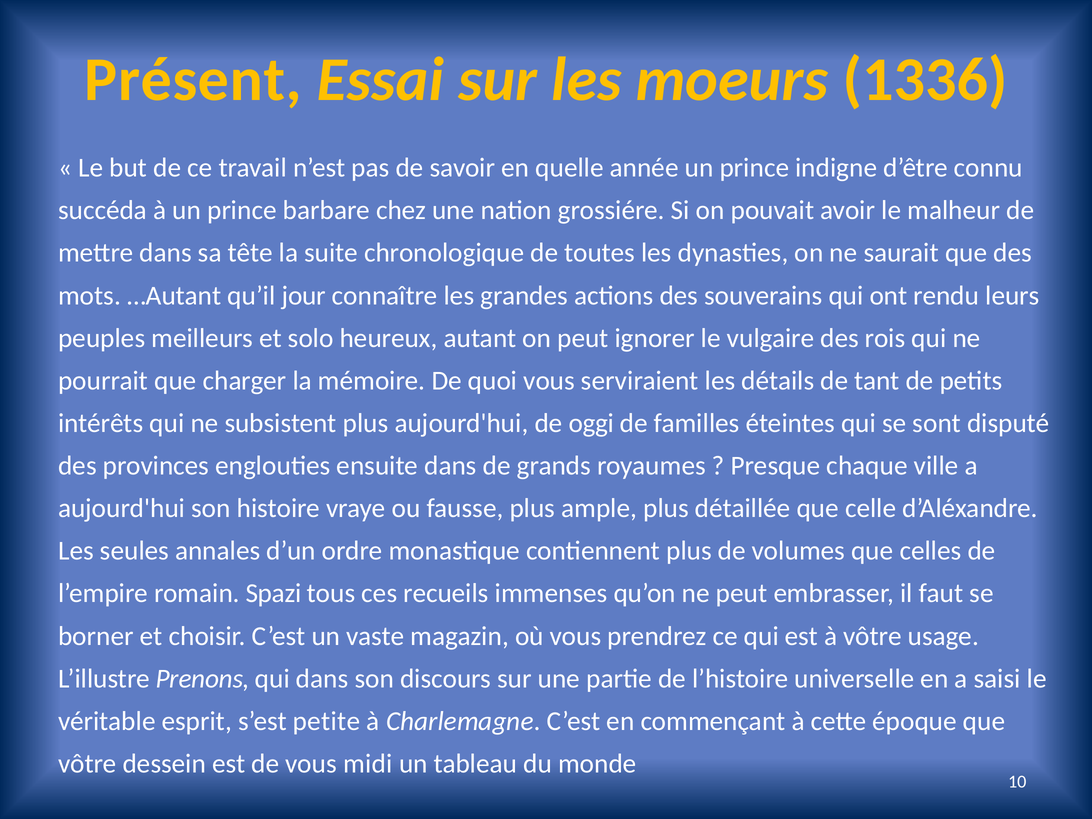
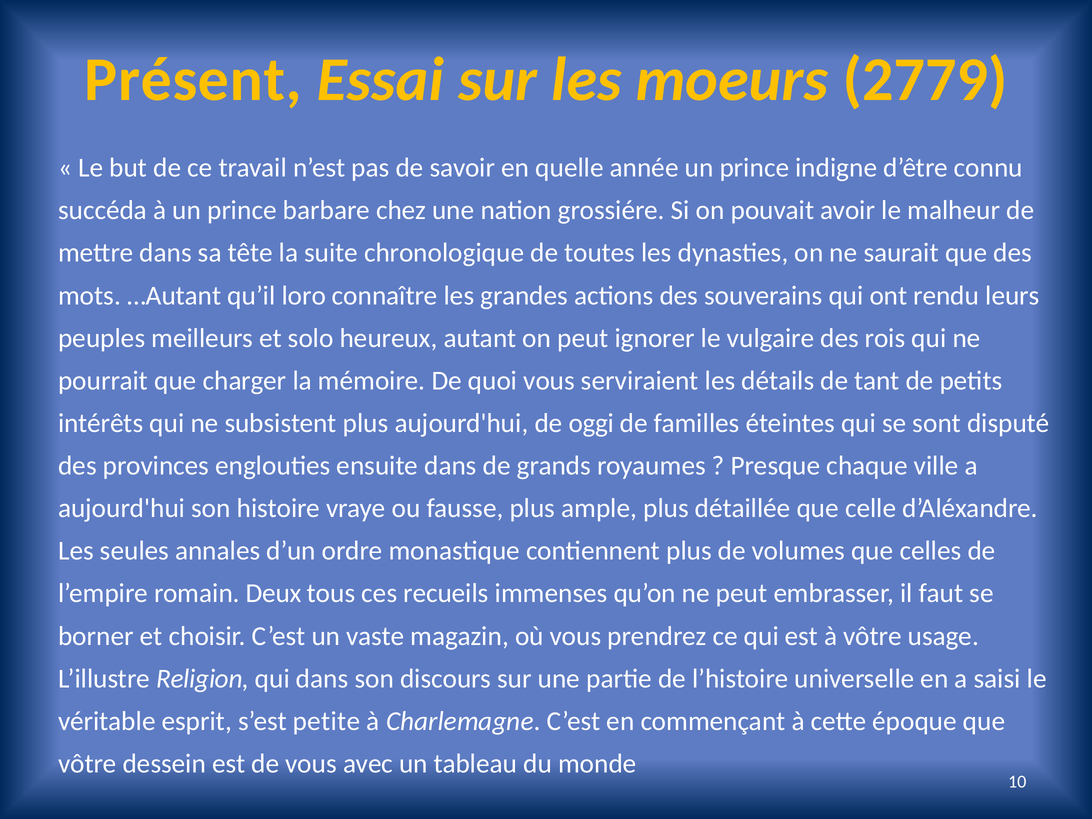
1336: 1336 -> 2779 (925, 80)
jour: jour -> loro (304, 296)
Spazi: Spazi -> Deux (274, 593)
Prenons: Prenons -> Religion (203, 679)
midi: midi -> avec (368, 764)
